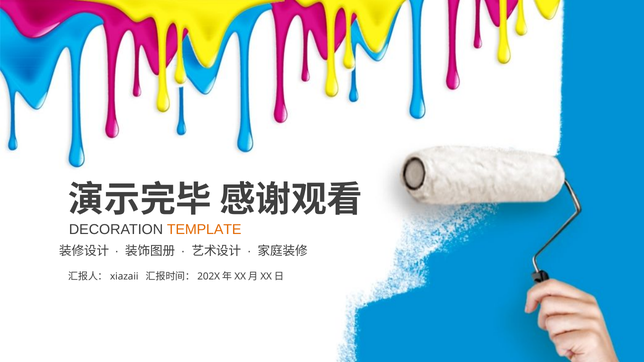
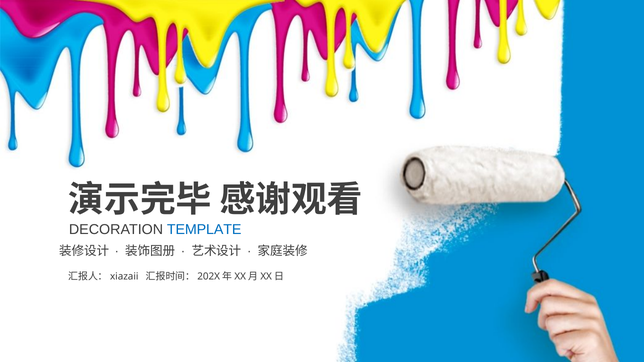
TEMPLATE colour: orange -> blue (204, 230)
